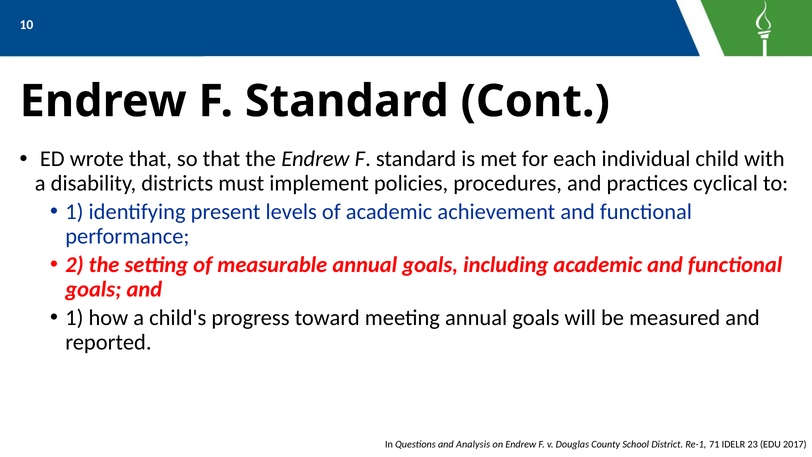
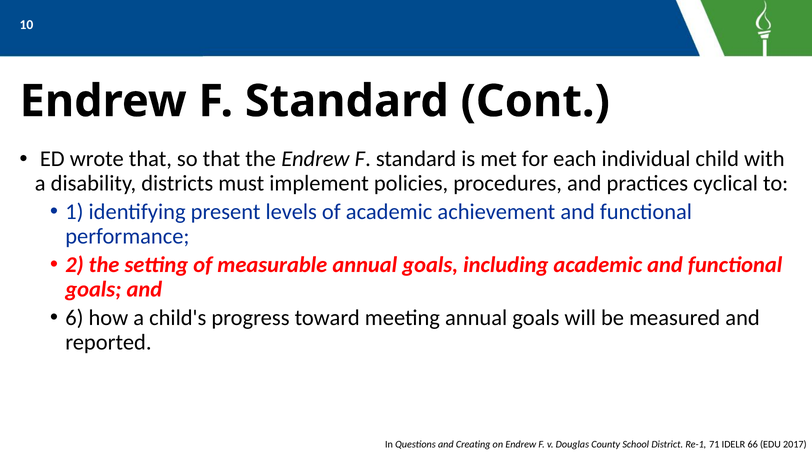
1: 1 -> 6 (74, 318)
Analysis: Analysis -> Creating (473, 444)
23: 23 -> 66 (753, 444)
